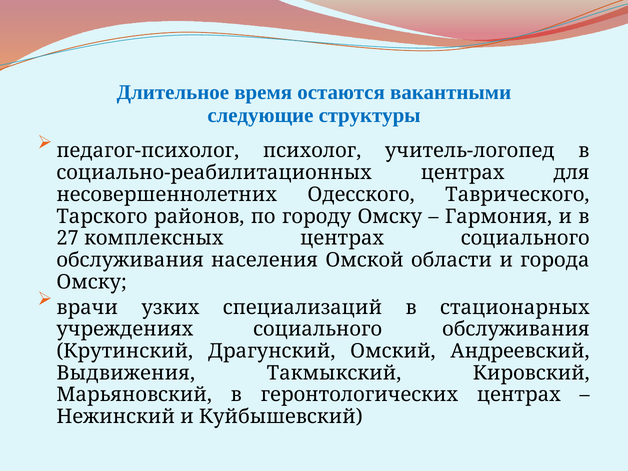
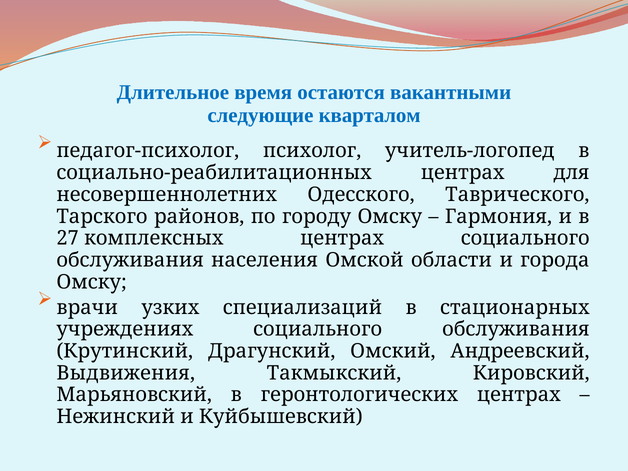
структуры: структуры -> кварталом (370, 115)
